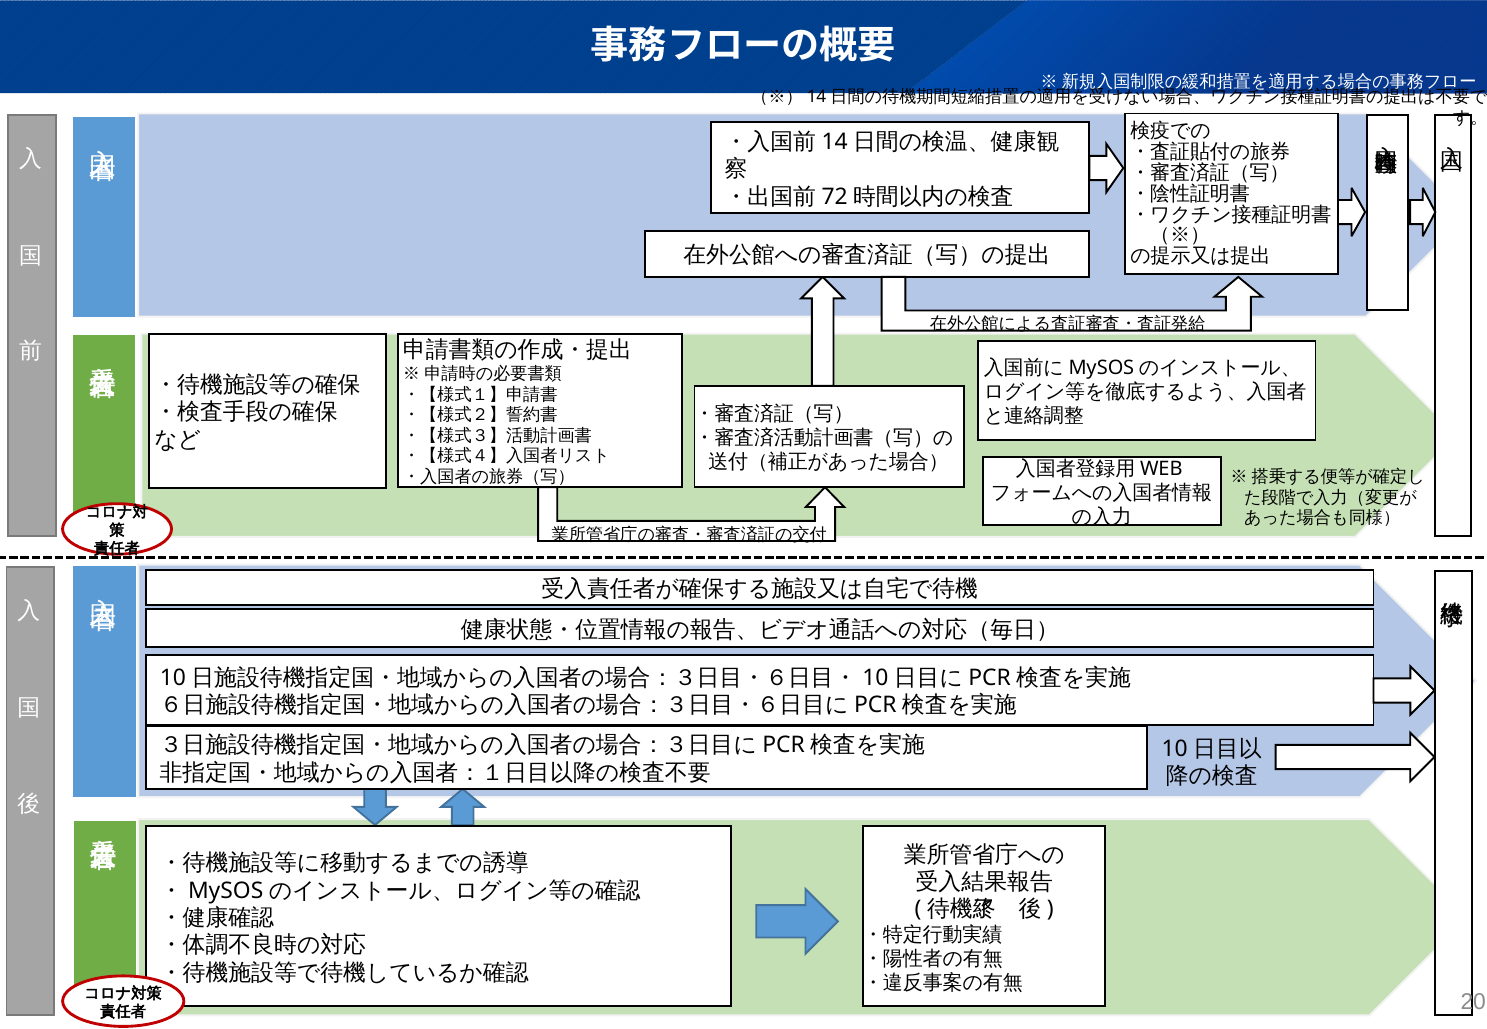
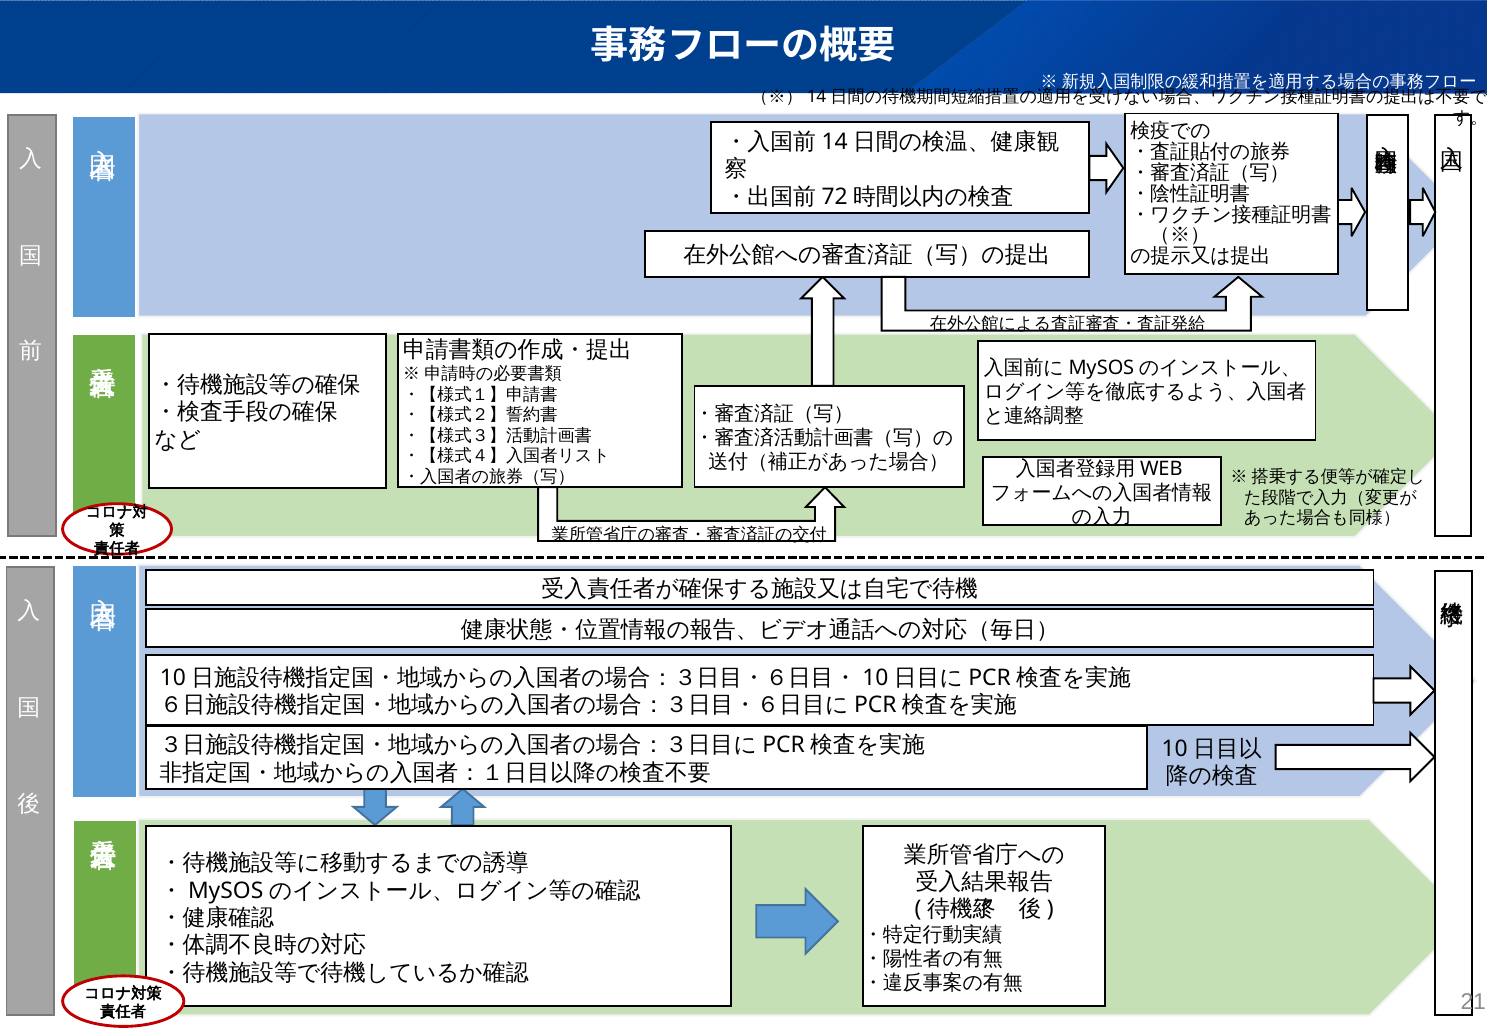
20: 20 -> 21 (1473, 1003)
